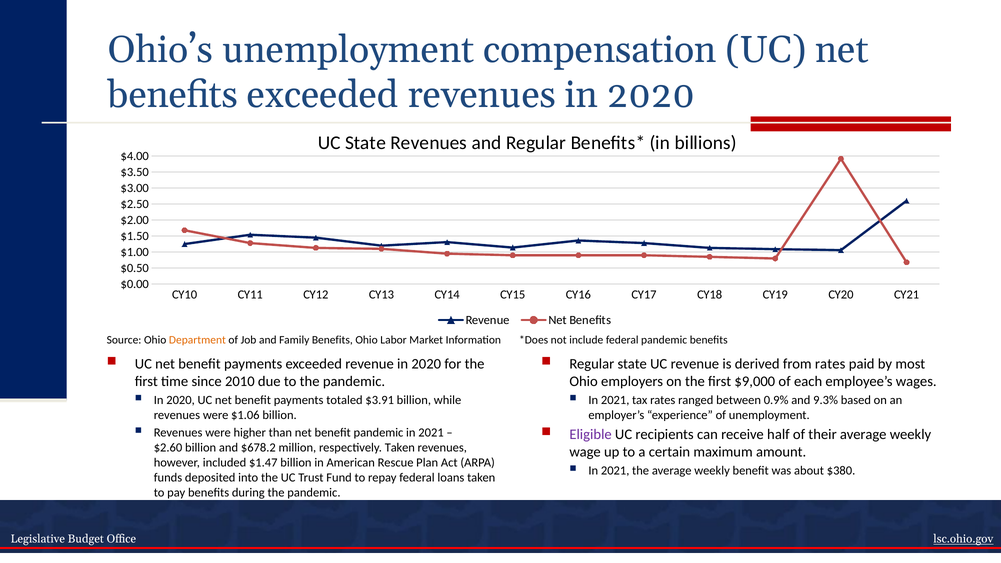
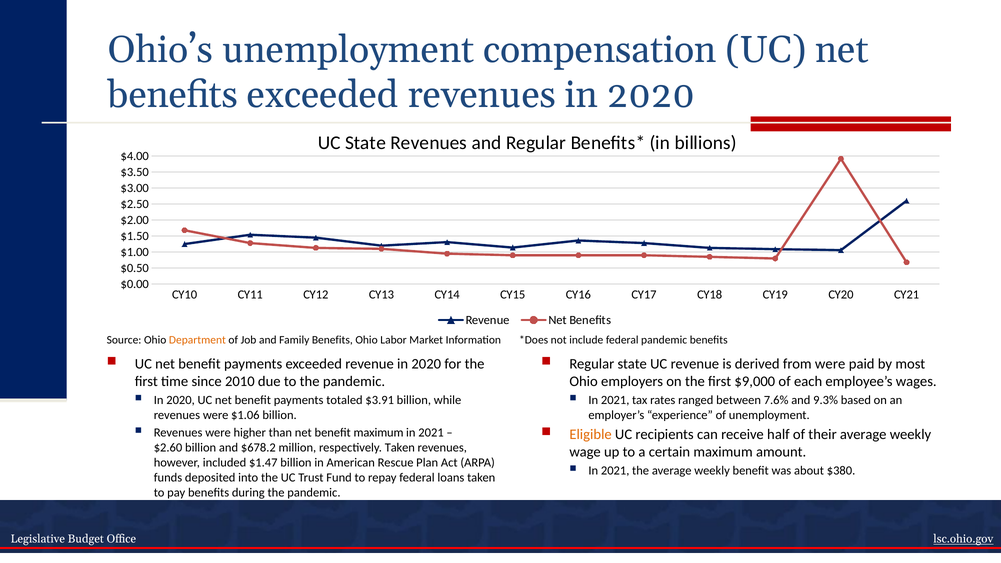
from rates: rates -> were (830, 364)
0.9%: 0.9% -> 7.6% (776, 400)
Eligible colour: purple -> orange (591, 434)
benefit pandemic: pandemic -> maximum (379, 433)
